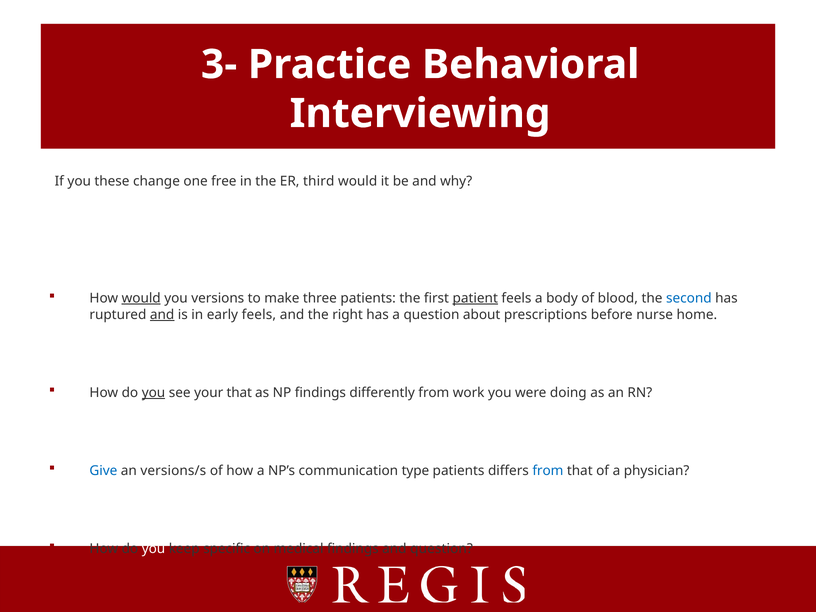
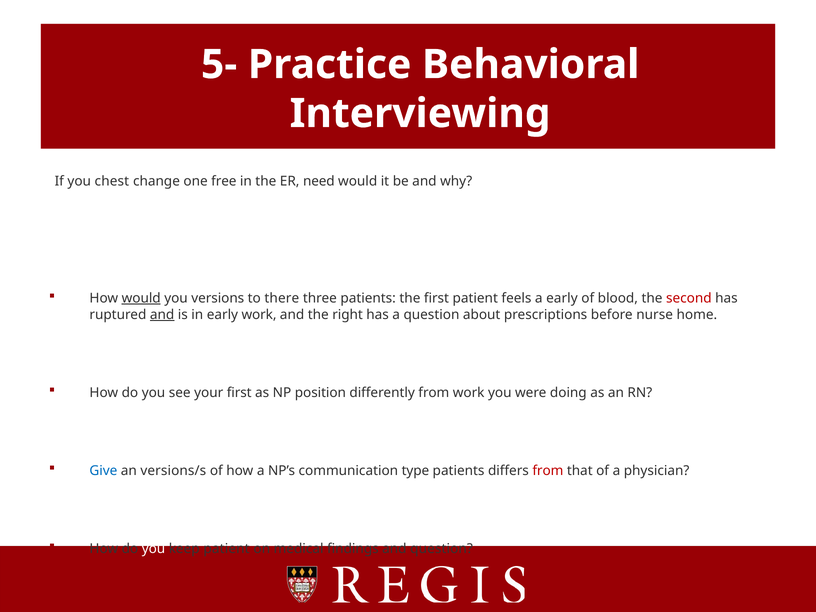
3-: 3- -> 5- (219, 65)
these: these -> chest (112, 181)
third: third -> need (319, 181)
make: make -> there (282, 298)
patient underline: present -> none (475, 298)
a body: body -> early (562, 298)
second colour: blue -> red (689, 298)
early feels: feels -> work (259, 315)
you underline: present -> none (154, 393)
your that: that -> first (239, 393)
NP findings: findings -> position (320, 393)
from colour: blue -> red (548, 471)
keep specific: specific -> patient (227, 549)
